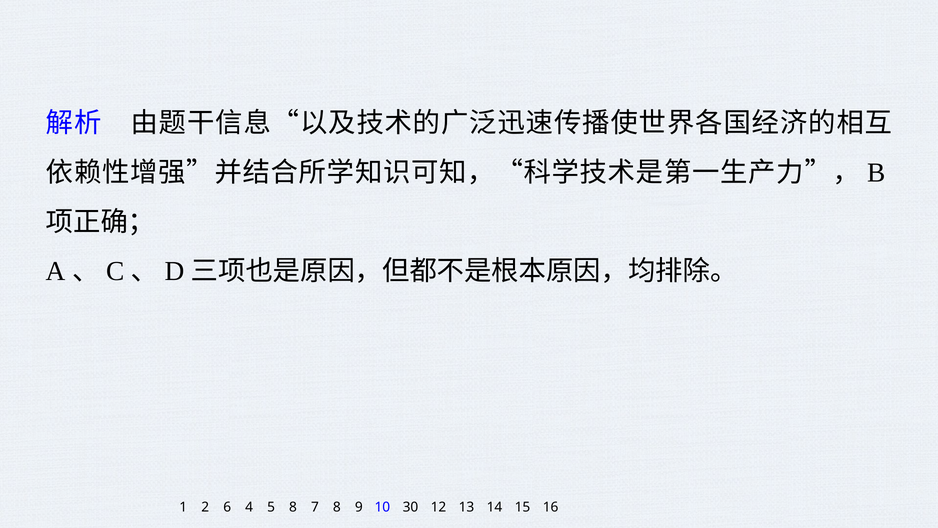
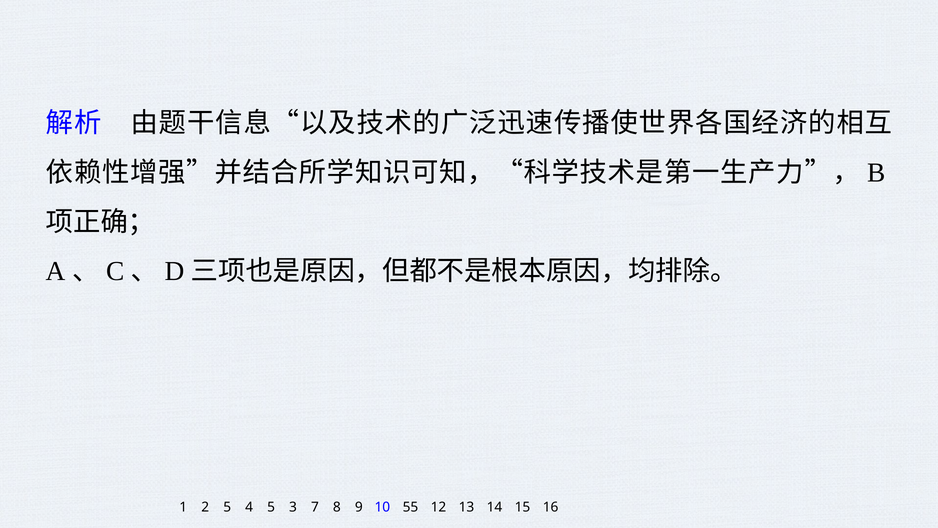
2 6: 6 -> 5 (227, 507)
5 8: 8 -> 3 (293, 507)
30: 30 -> 55 (410, 507)
